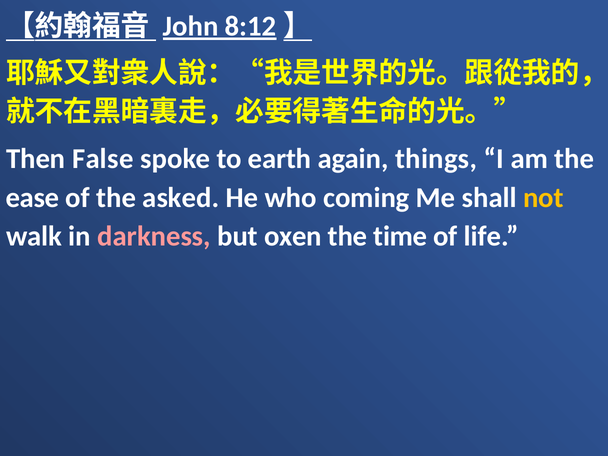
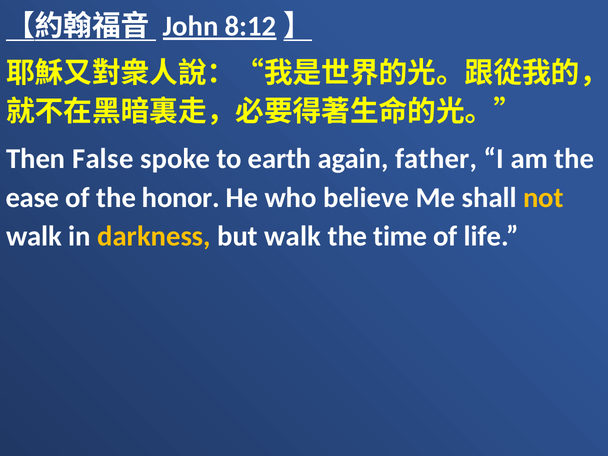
things: things -> father (436, 159)
asked: asked -> honor (181, 198)
coming: coming -> believe (366, 198)
darkness colour: pink -> yellow (154, 236)
but oxen: oxen -> walk (293, 236)
